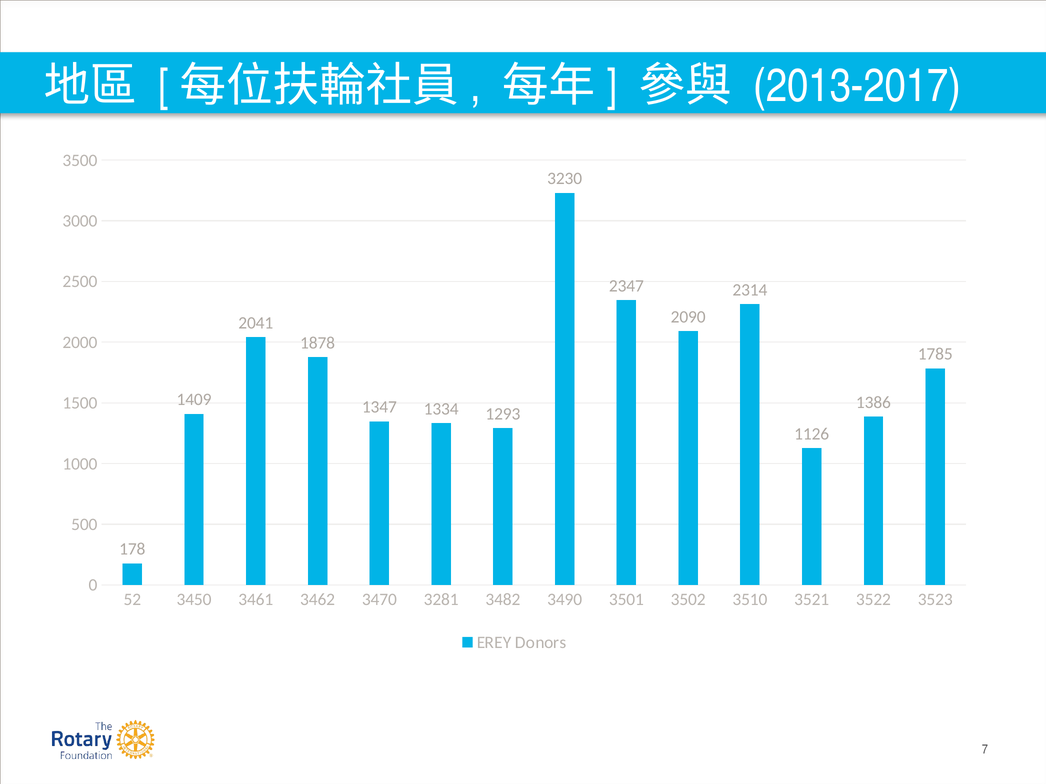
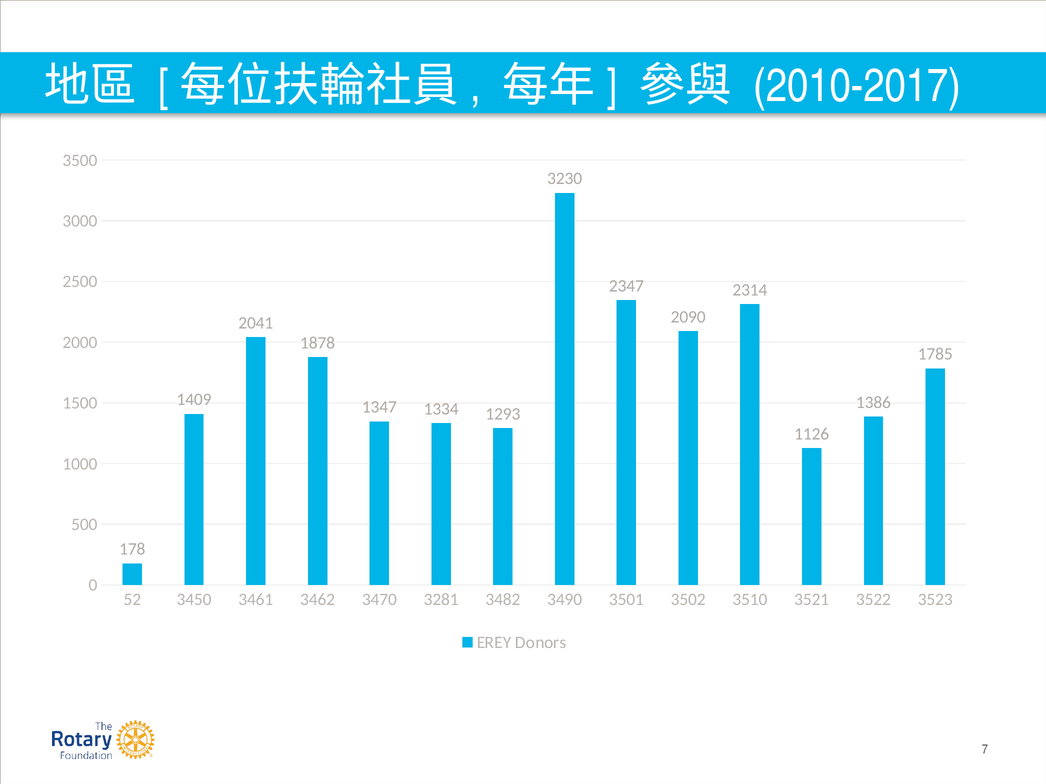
2013-2017: 2013-2017 -> 2010-2017 (857, 86)
